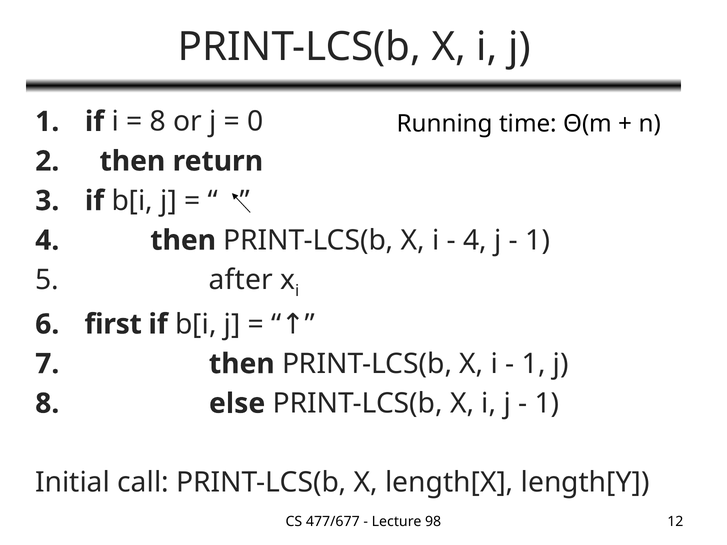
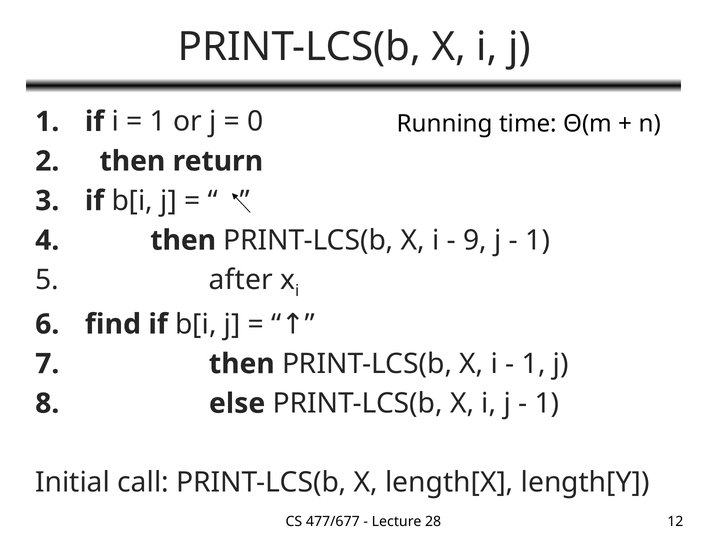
8: 8 -> 1 (158, 122)
4: 4 -> 9 (475, 241)
first: first -> find (113, 324)
98: 98 -> 28 (433, 522)
